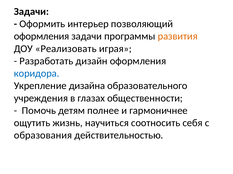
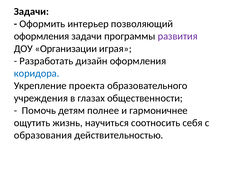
развития colour: orange -> purple (178, 36)
Реализовать: Реализовать -> Организации (66, 49)
дизайна: дизайна -> проекта (87, 86)
